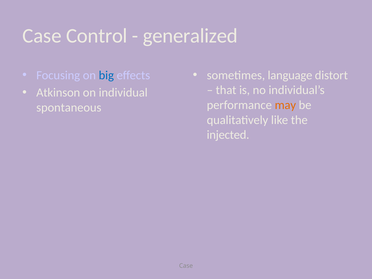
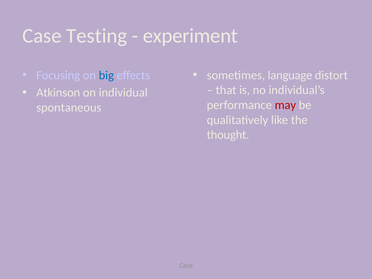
Control: Control -> Testing (97, 36)
generalized: generalized -> experiment (190, 36)
may colour: orange -> red (285, 105)
injected: injected -> thought (228, 135)
